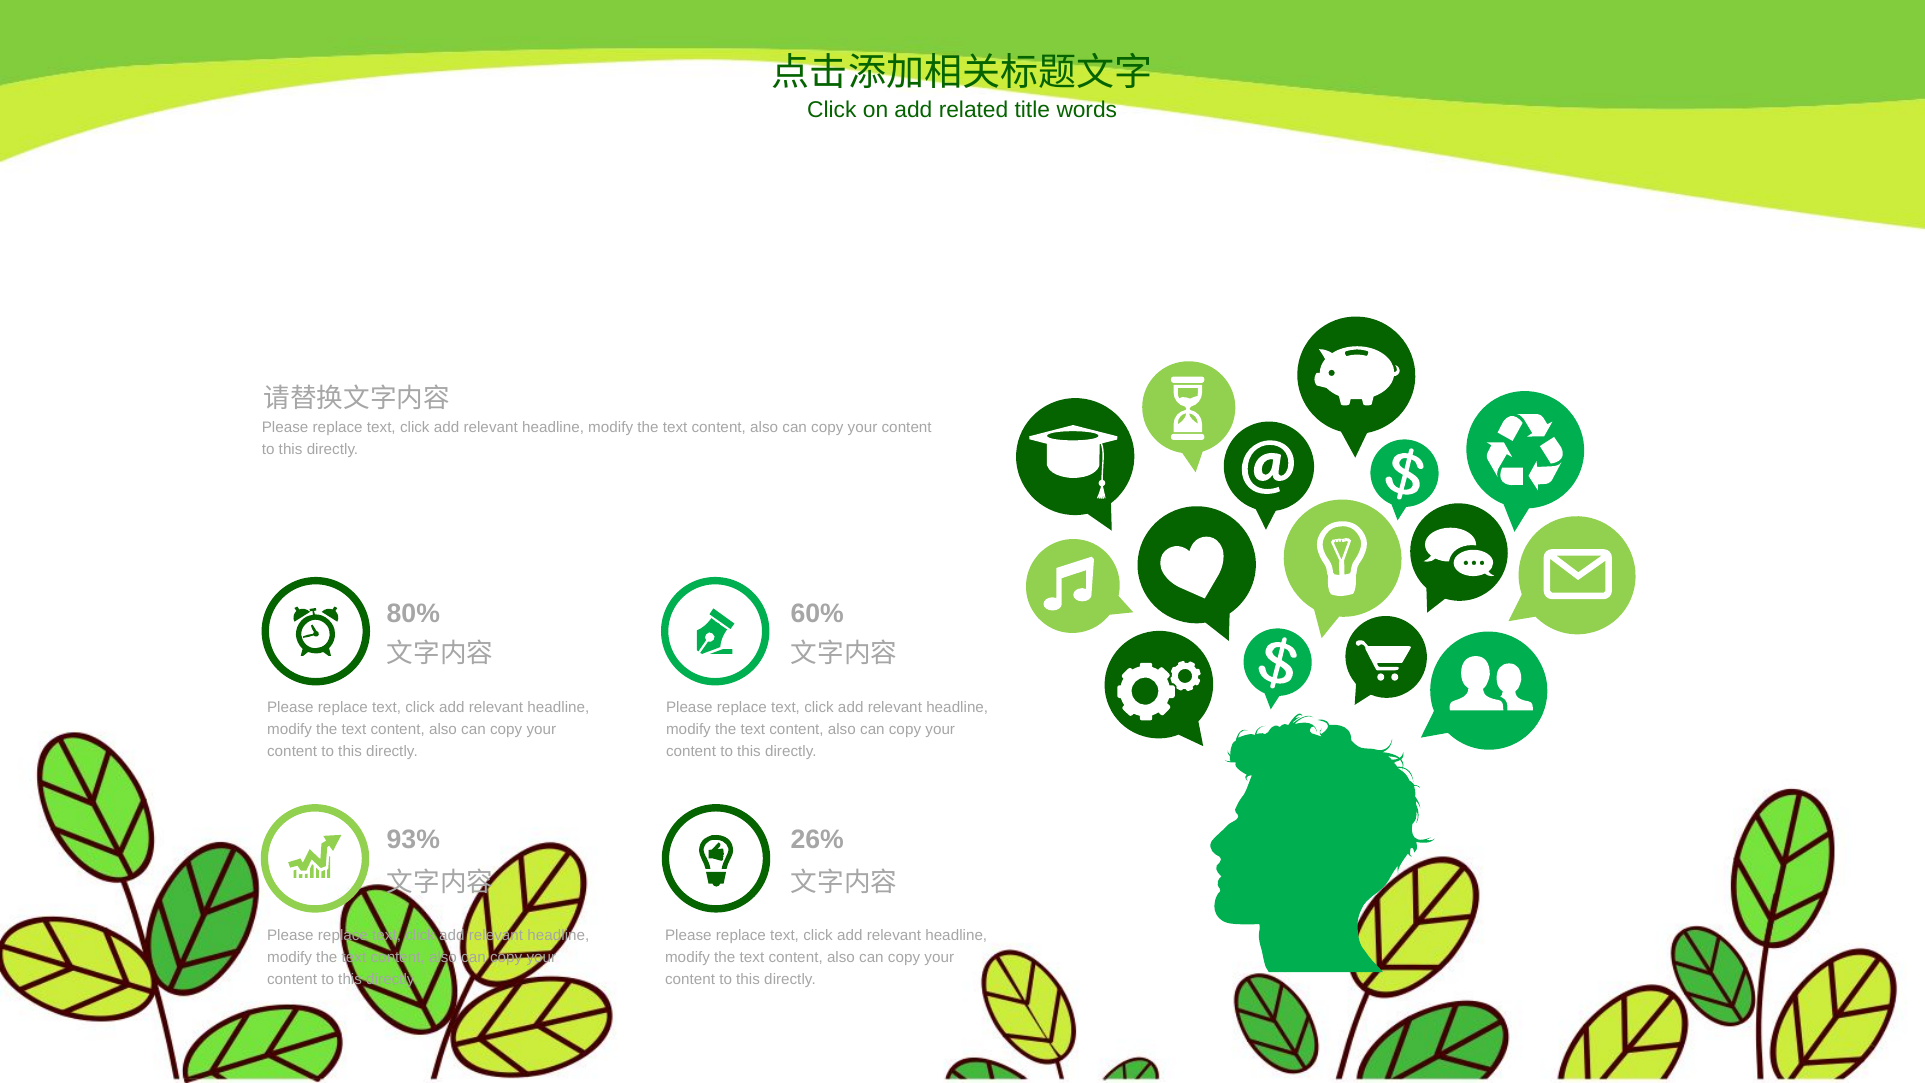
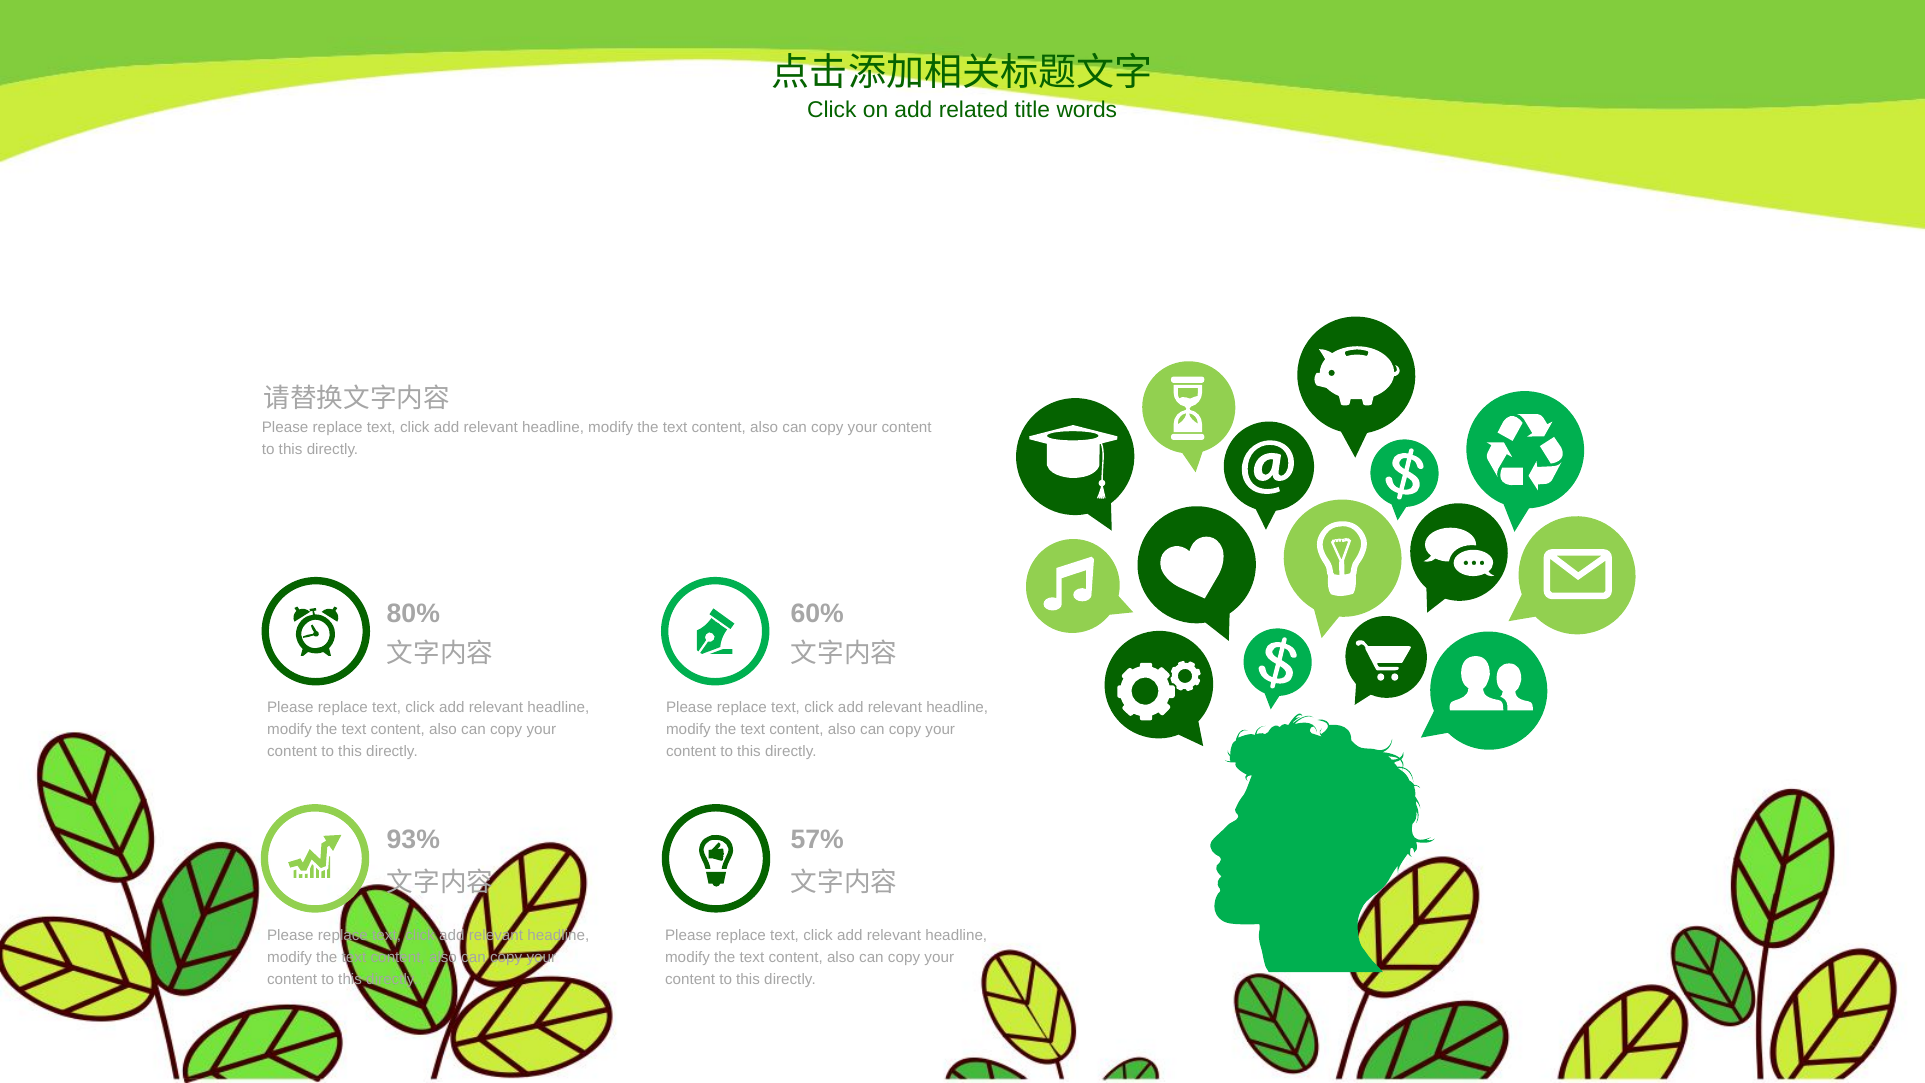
26%: 26% -> 57% (817, 840)
